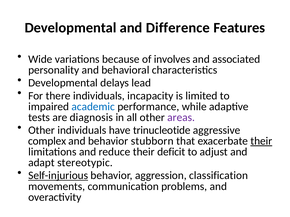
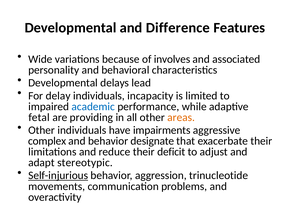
there: there -> delay (58, 96)
tests: tests -> fetal (39, 118)
diagnosis: diagnosis -> providing (91, 118)
areas colour: purple -> orange (181, 118)
trinucleotide: trinucleotide -> impairments (162, 130)
stubborn: stubborn -> designate (152, 141)
their underline: present -> none (261, 141)
classification: classification -> trinucleotide (219, 176)
